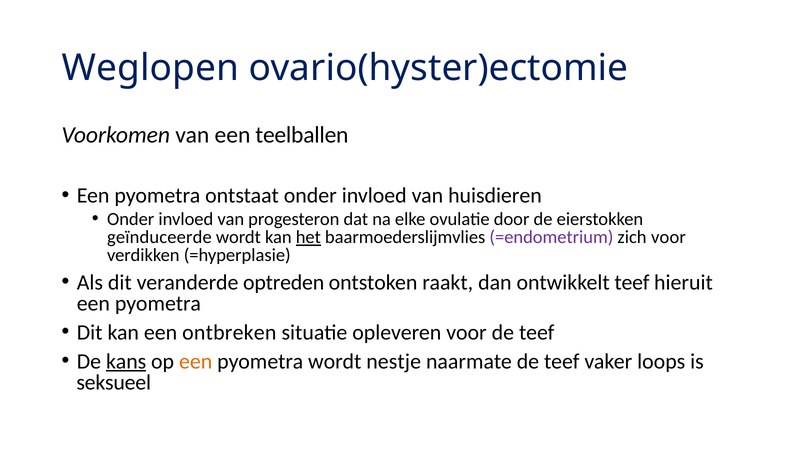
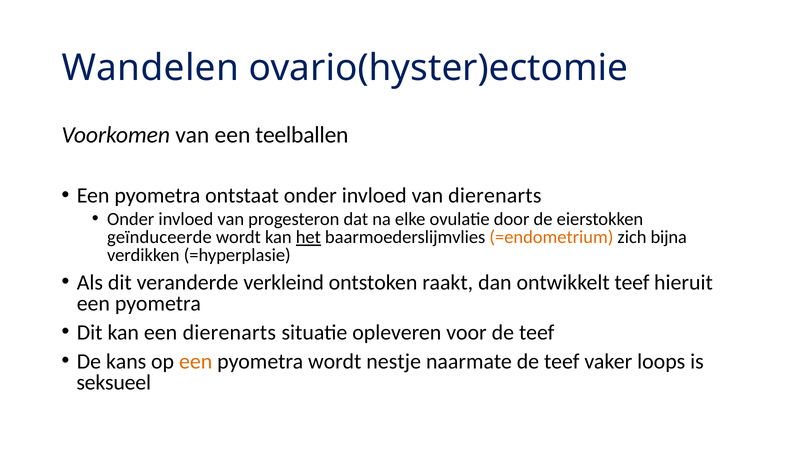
Weglopen: Weglopen -> Wandelen (150, 68)
van huisdieren: huisdieren -> dierenarts (495, 195)
=endometrium colour: purple -> orange (551, 237)
zich voor: voor -> bijna (669, 237)
optreden: optreden -> verkleind (284, 282)
een ontbreken: ontbreken -> dierenarts (229, 332)
kans underline: present -> none (126, 361)
